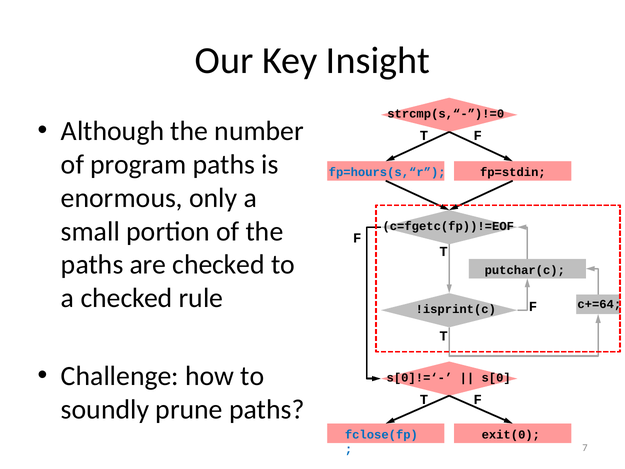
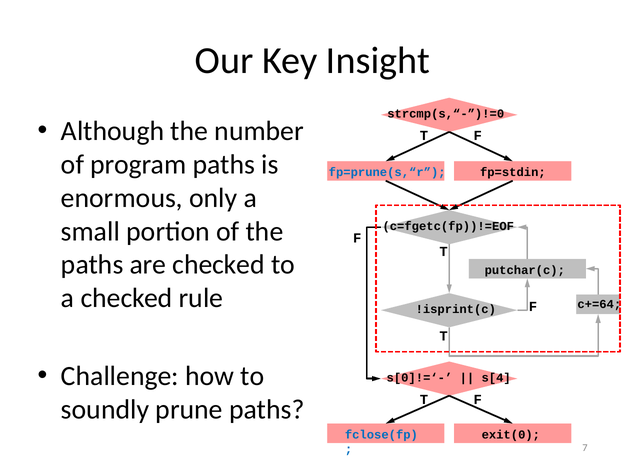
fp=hours(s,“r: fp=hours(s,“r -> fp=prune(s,“r (387, 172)
s[0: s[0 -> s[4 (496, 377)
